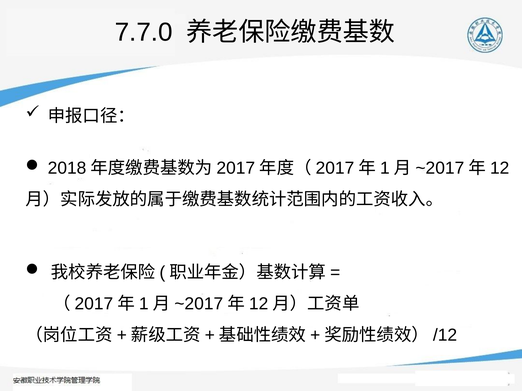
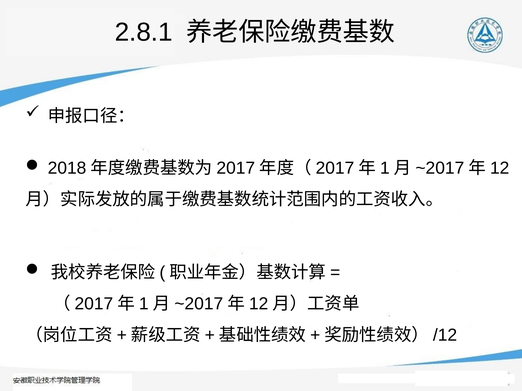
7.7.0: 7.7.0 -> 2.8.1 (144, 32)
